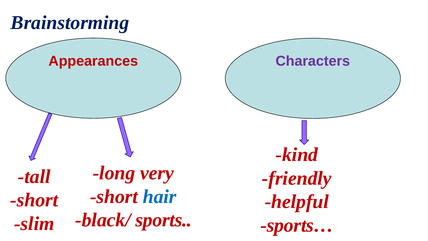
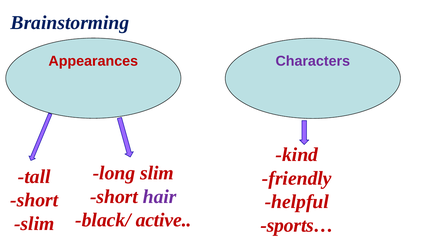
long very: very -> slim (157, 173)
hair colour: blue -> purple (160, 196)
sports: sports -> active (164, 220)
